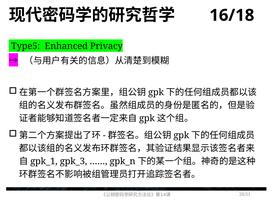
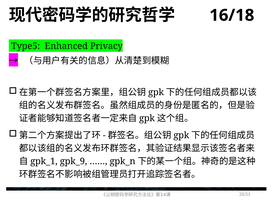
gpk_3: gpk_3 -> gpk_9 (74, 161)
